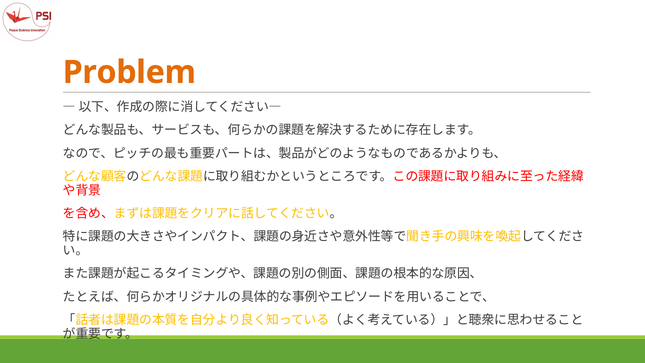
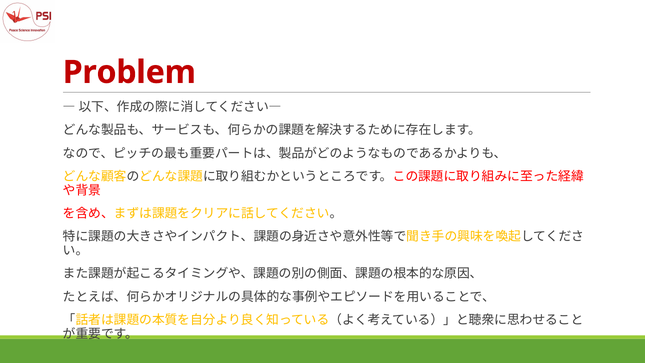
Problem colour: orange -> red (129, 72)
